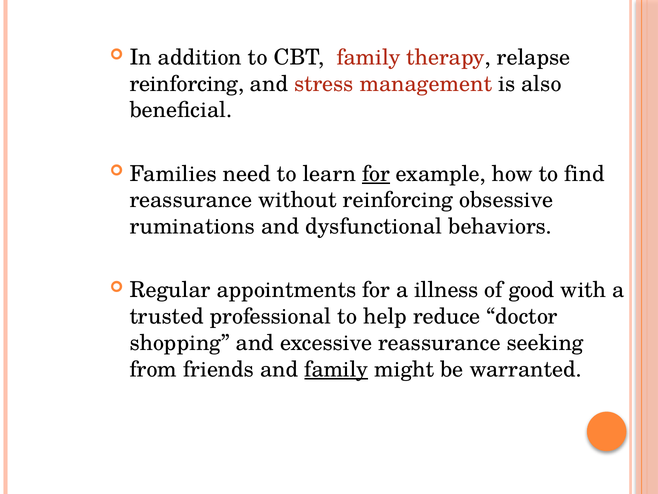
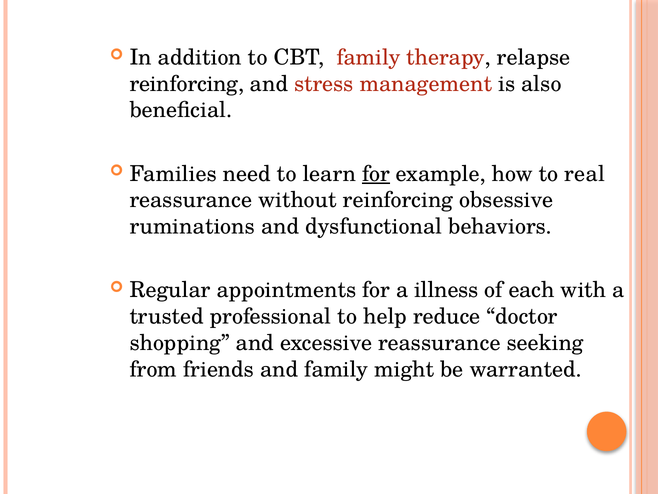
find: find -> real (585, 174)
good: good -> each (532, 290)
family underline: present -> none (336, 369)
